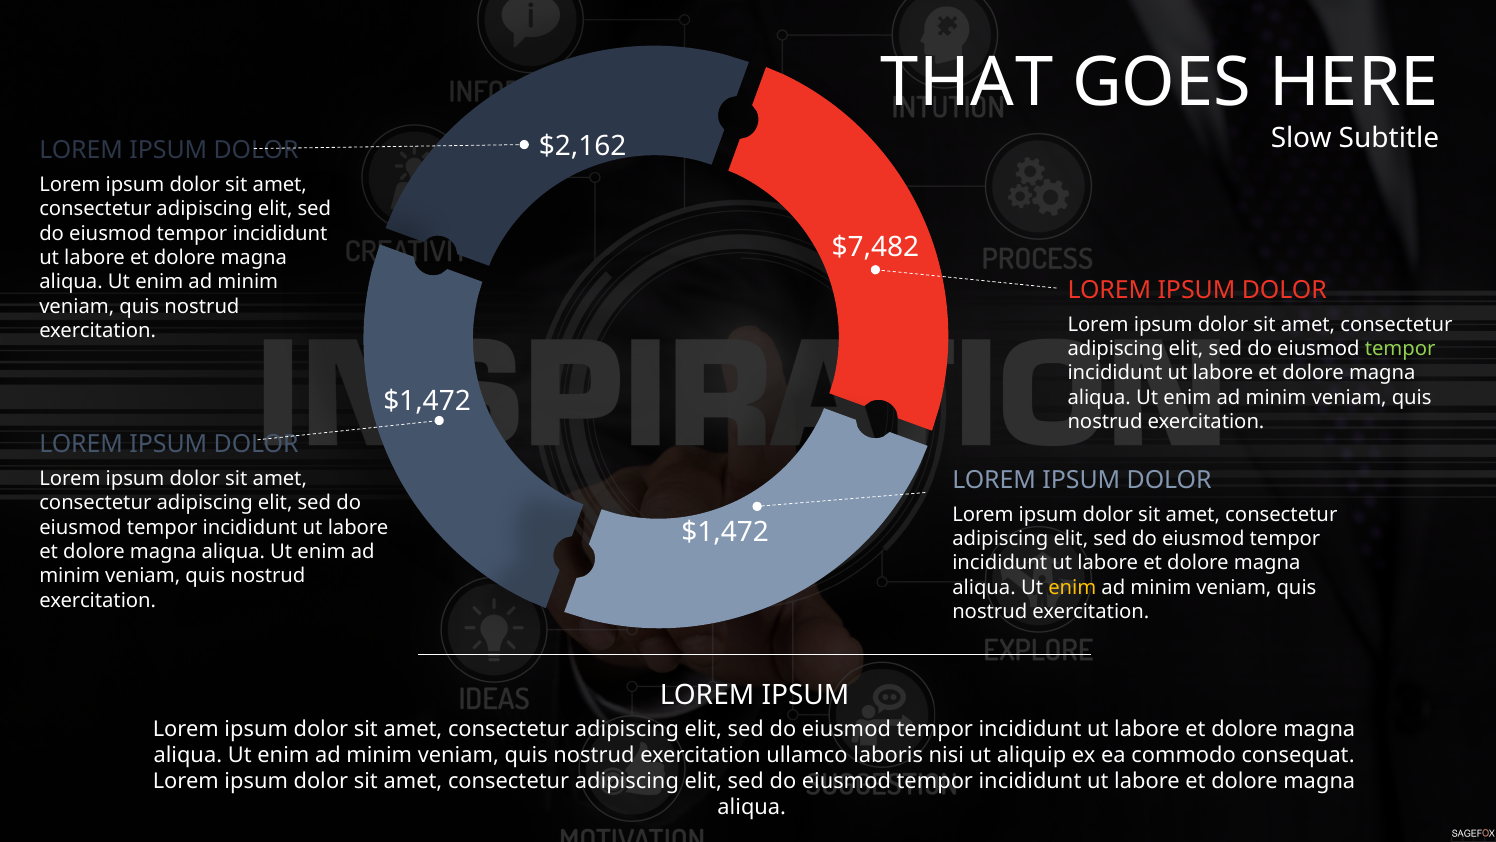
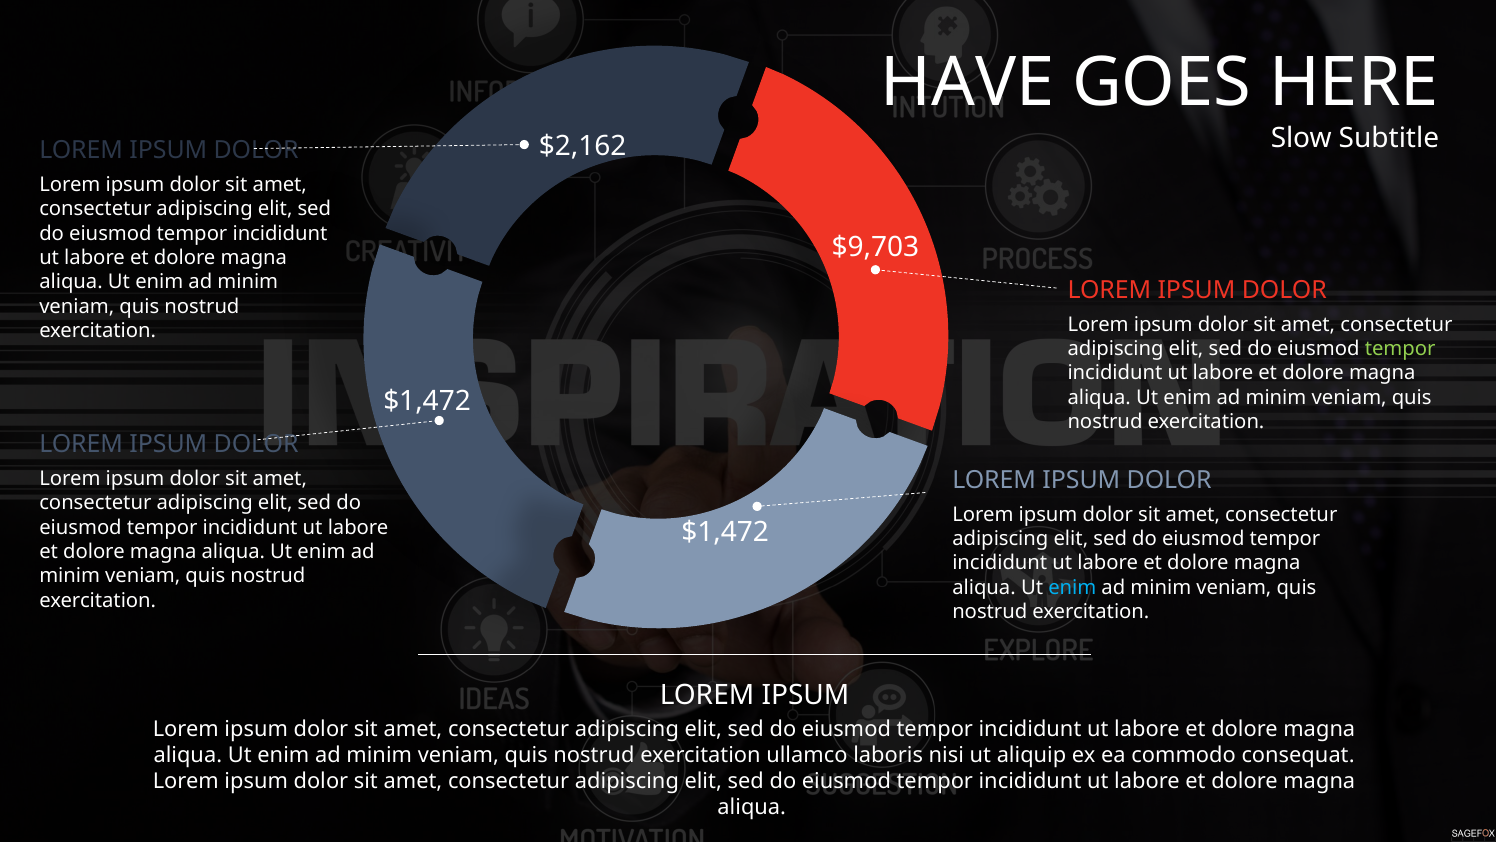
THAT: THAT -> HAVE (967, 83)
$7,482: $7,482 -> $9,703 (875, 247)
enim colour: yellow -> light blue (1072, 587)
